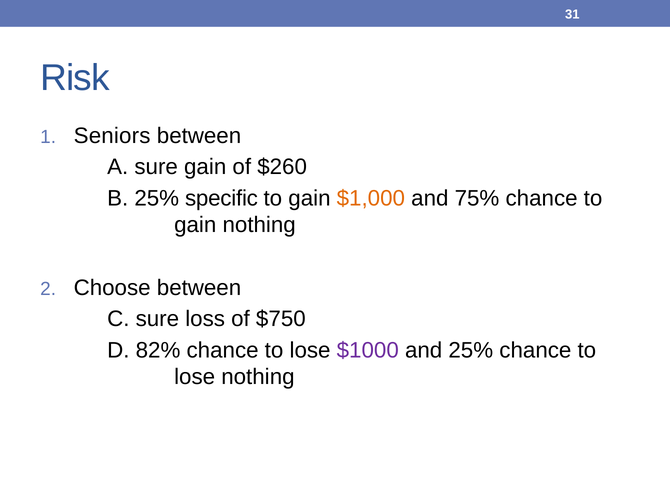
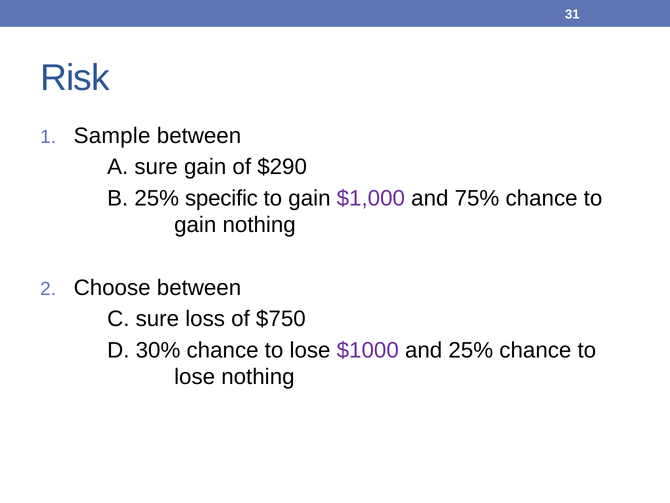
Seniors: Seniors -> Sample (112, 136)
$260: $260 -> $290 (282, 167)
$1,000 colour: orange -> purple (371, 198)
82%: 82% -> 30% (158, 350)
